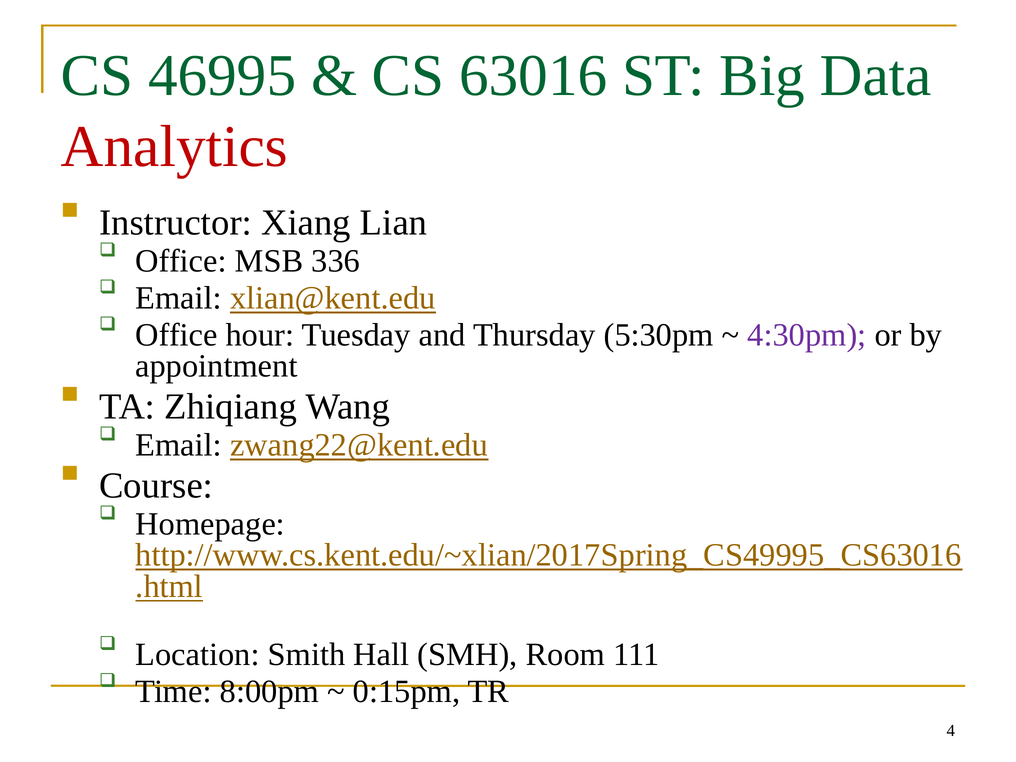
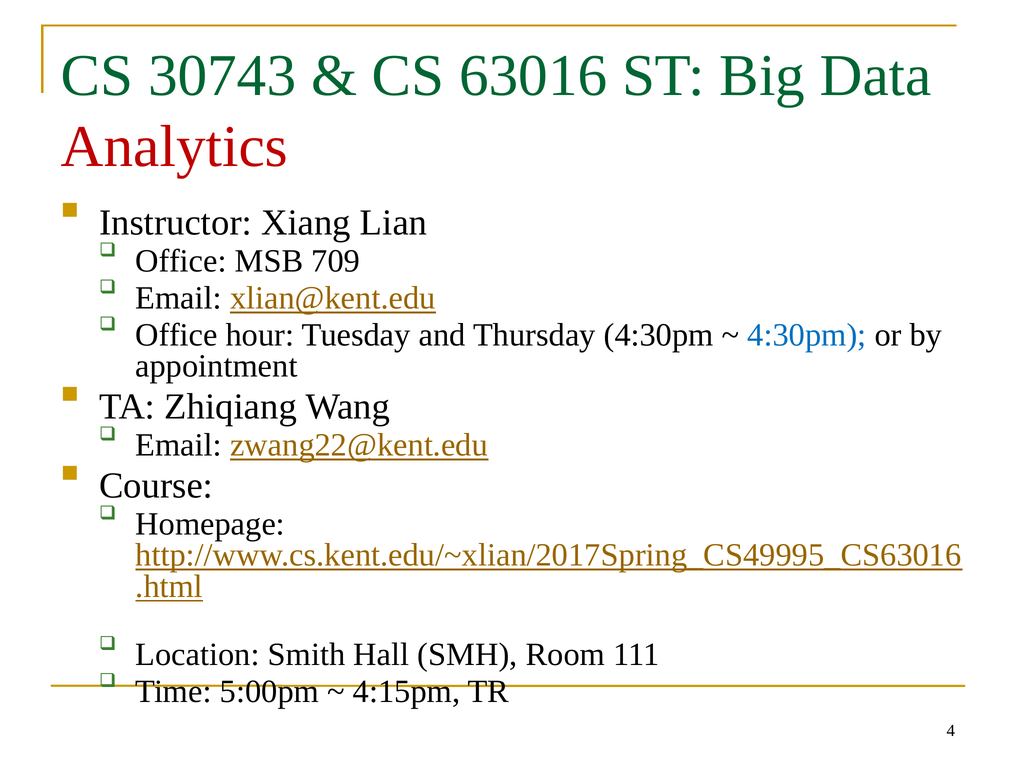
46995: 46995 -> 30743 (222, 76)
336: 336 -> 709 (336, 261)
Thursday 5:30pm: 5:30pm -> 4:30pm (659, 335)
4:30pm colour: purple -> blue (807, 335)
8:00pm: 8:00pm -> 5:00pm (269, 691)
0:15pm: 0:15pm -> 4:15pm (406, 691)
